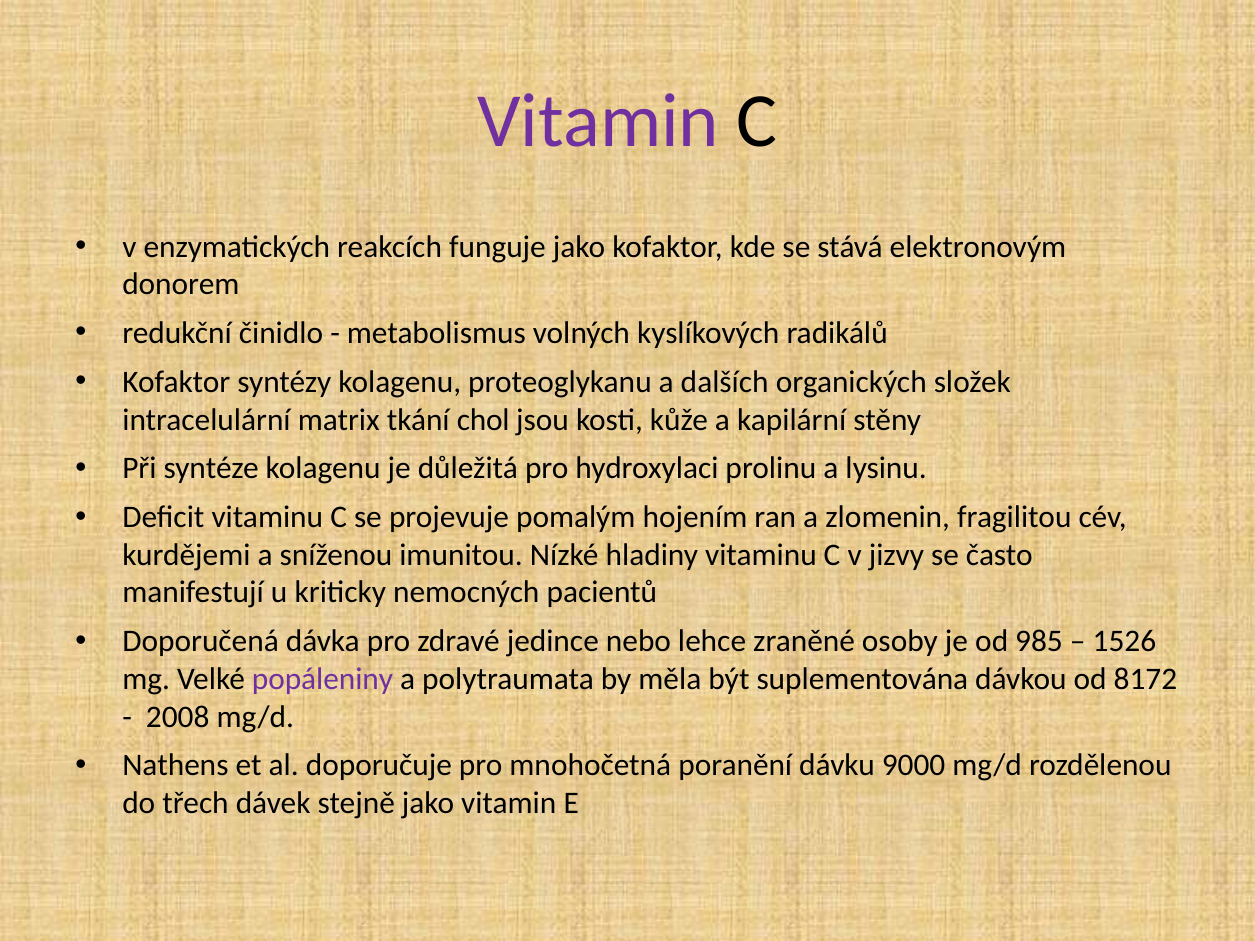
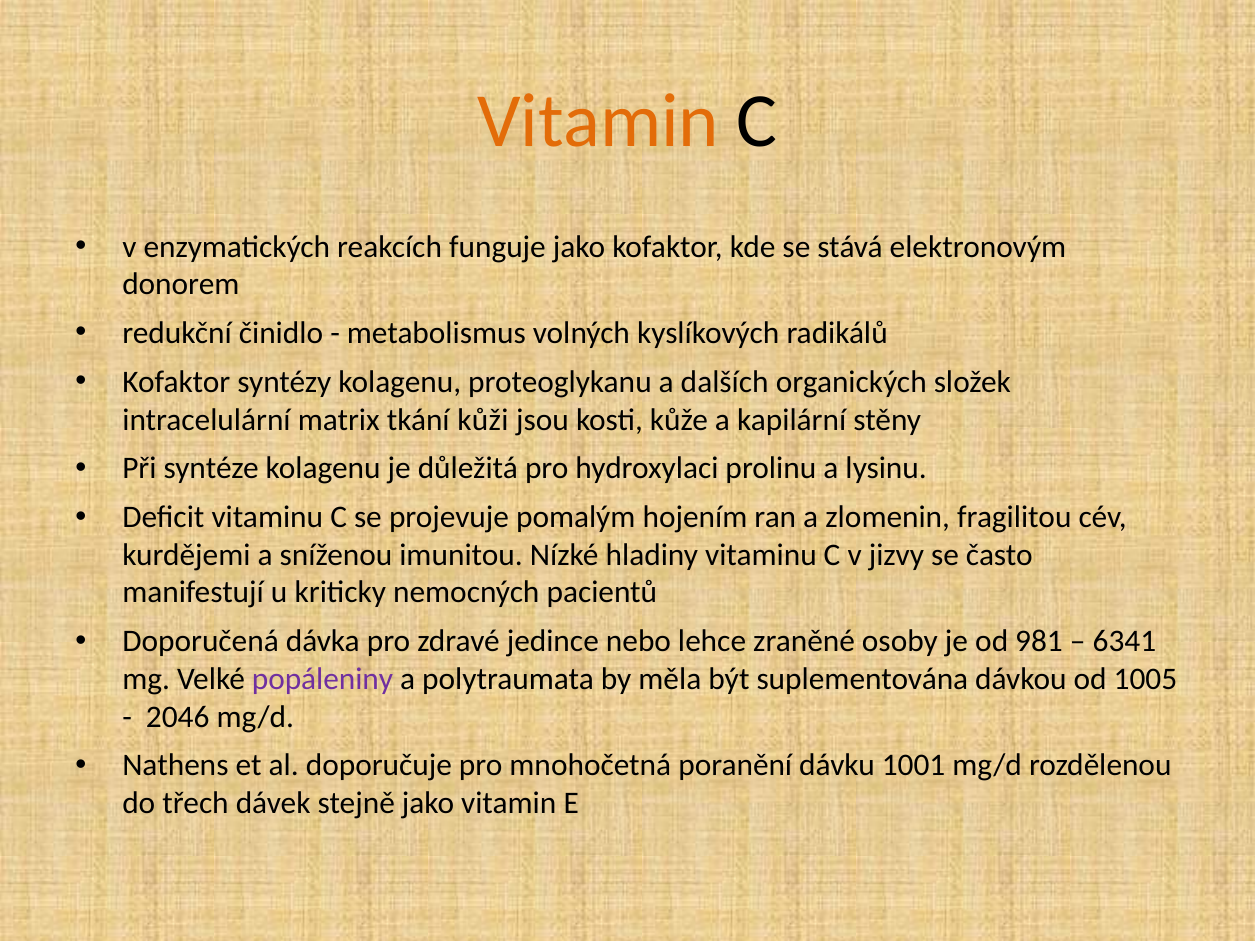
Vitamin colour: purple -> orange (598, 121)
chol: chol -> kůži (483, 420)
985: 985 -> 981 (1039, 642)
1526: 1526 -> 6341 (1124, 642)
8172: 8172 -> 1005 (1145, 679)
2008: 2008 -> 2046 (178, 717)
9000: 9000 -> 1001 (914, 766)
